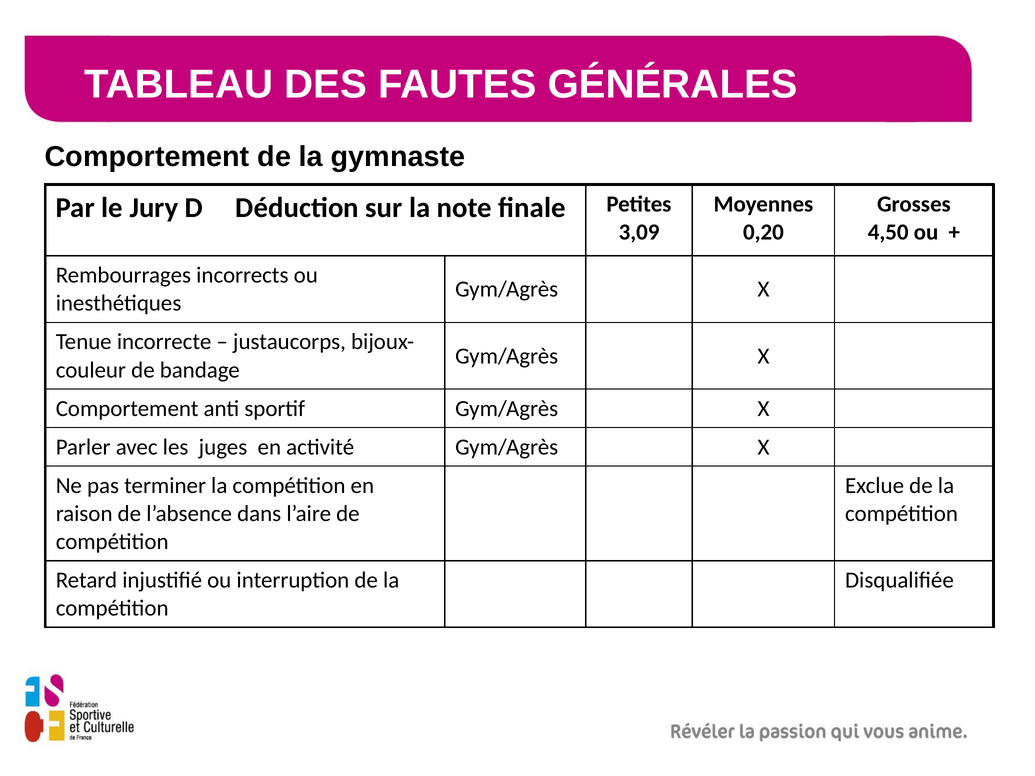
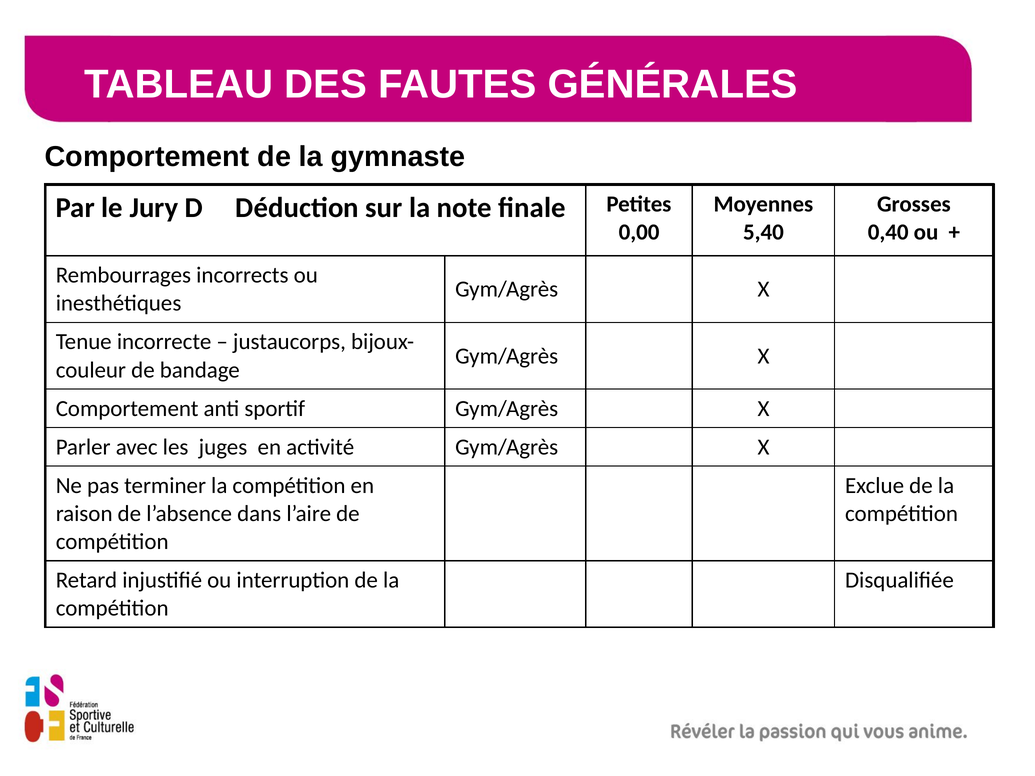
3,09: 3,09 -> 0,00 (639, 232)
0,20: 0,20 -> 5,40 (763, 232)
4,50: 4,50 -> 0,40 (888, 232)
